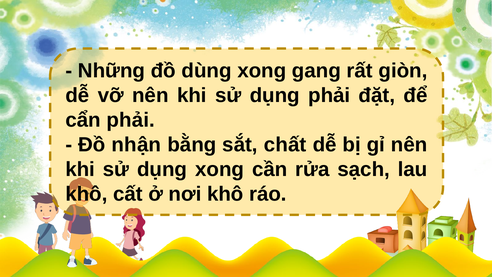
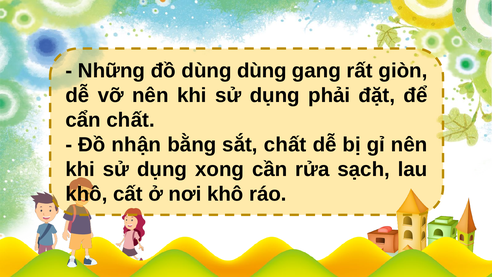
dùng xong: xong -> dùng (262, 71)
cẩn phải: phải -> chất (131, 120)
